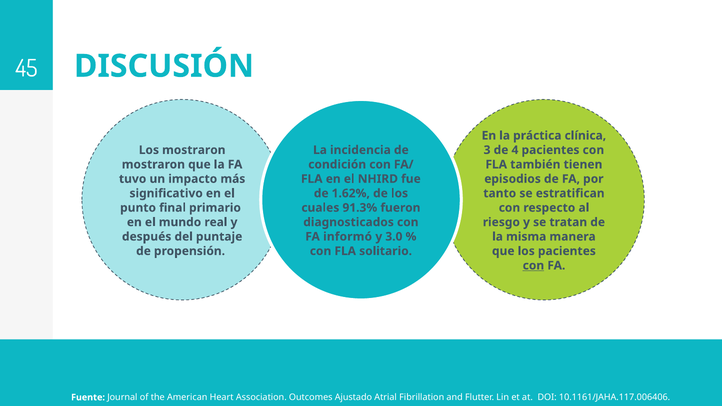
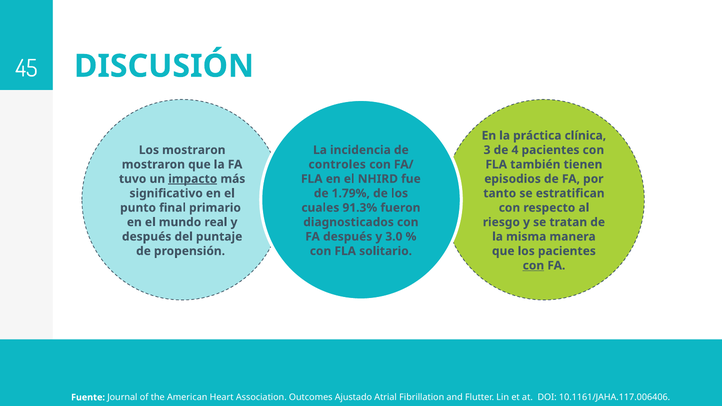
condición: condición -> controles (337, 165)
impacto underline: none -> present (193, 179)
1.62%: 1.62% -> 1.79% (351, 193)
FA informó: informó -> después (348, 237)
